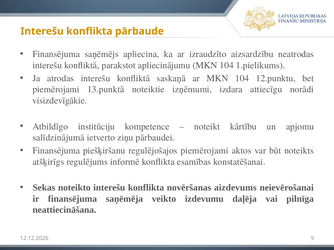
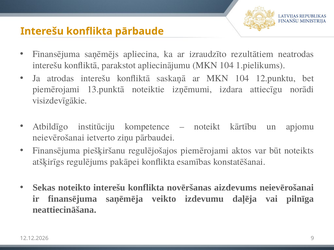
aizsardzību: aizsardzību -> rezultātiem (252, 54)
salīdzinājumā: salīdzinājumā -> neievērošanai (58, 138)
informē: informē -> pakāpei (125, 162)
